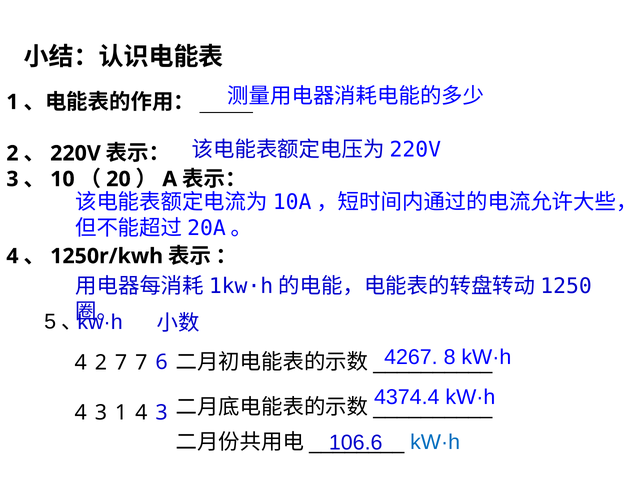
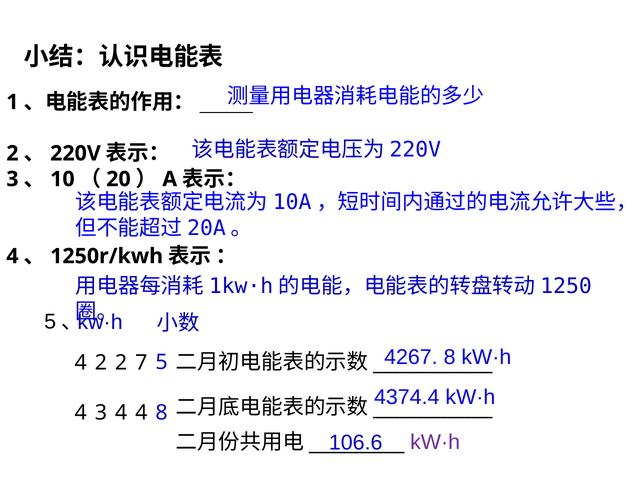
2 7: 7 -> 2 (121, 363)
6: 6 -> 5 (162, 363)
3 1: 1 -> 4 (121, 413)
3: 3 -> 8 (162, 413)
kW·h colour: blue -> purple (435, 443)
